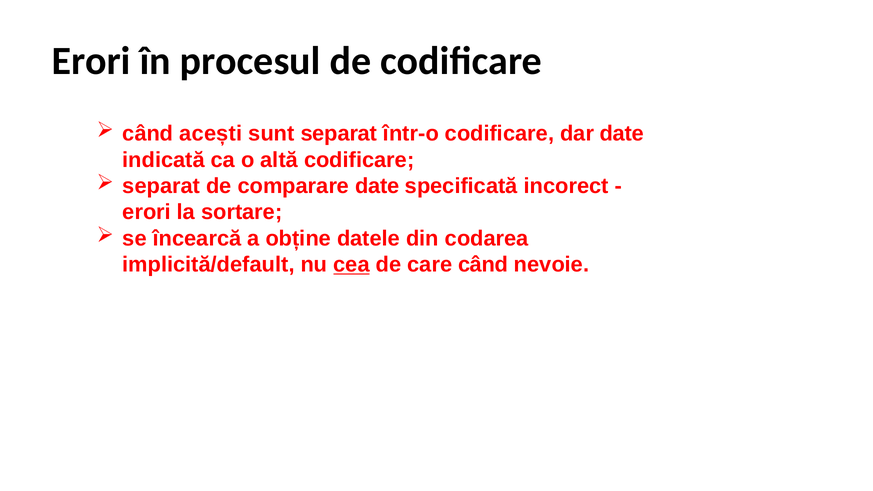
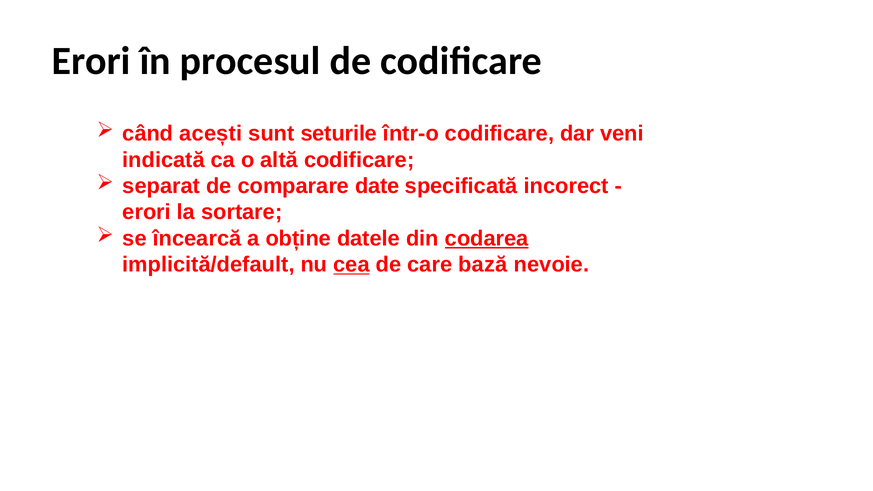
sunt separat: separat -> seturile (339, 134)
dar date: date -> veni (622, 134)
codarea underline: none -> present (487, 238)
care când: când -> bază (483, 265)
